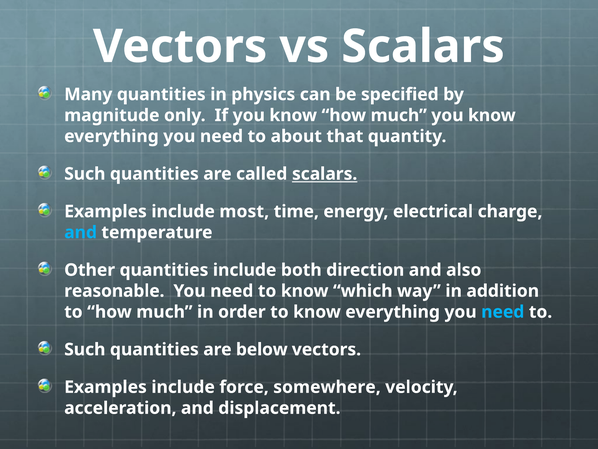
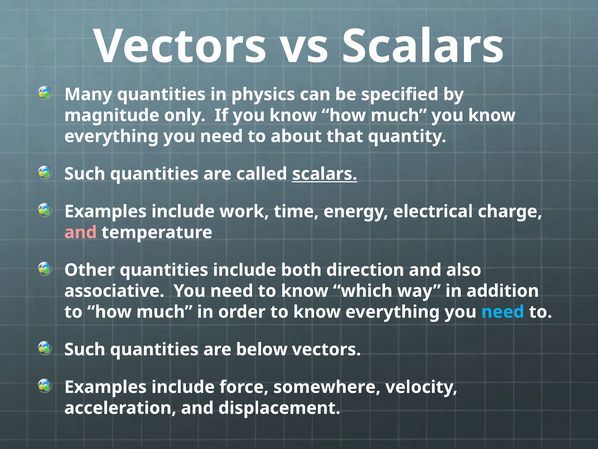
most: most -> work (244, 211)
and colour: light blue -> pink (81, 232)
reasonable: reasonable -> associative (114, 291)
